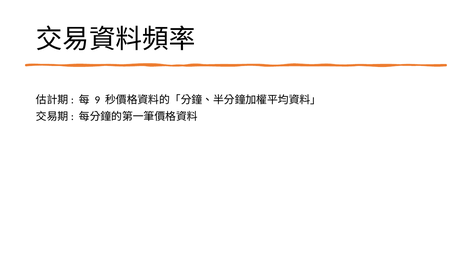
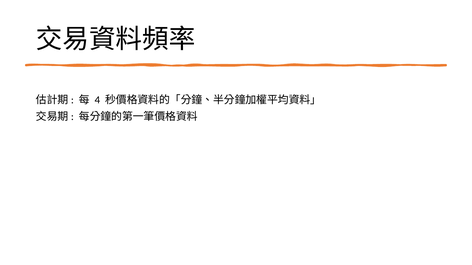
9: 9 -> 4 (97, 100)
